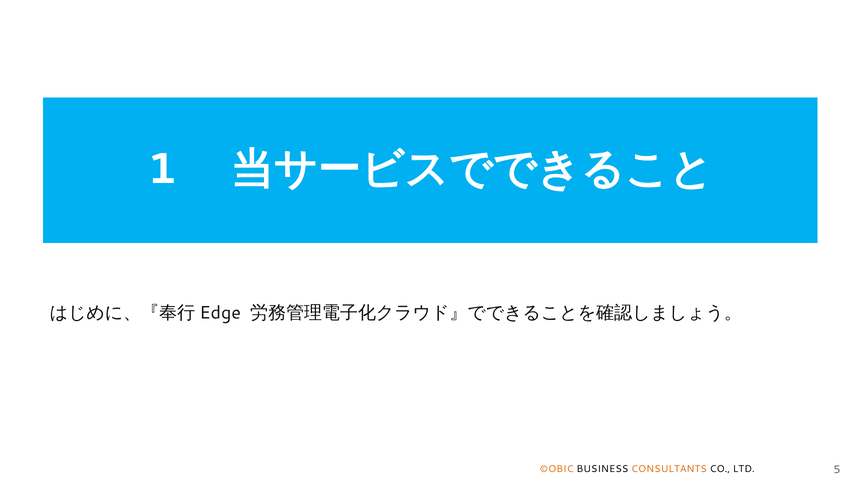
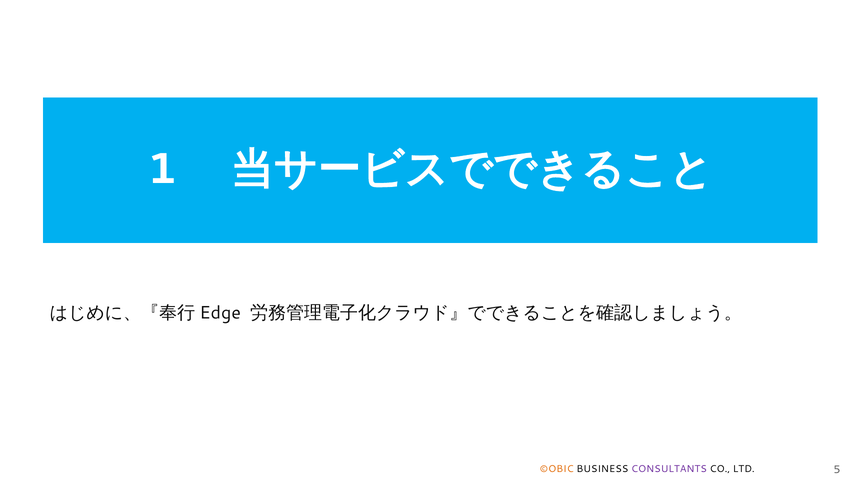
CONSULTANTS colour: orange -> purple (669, 468)
